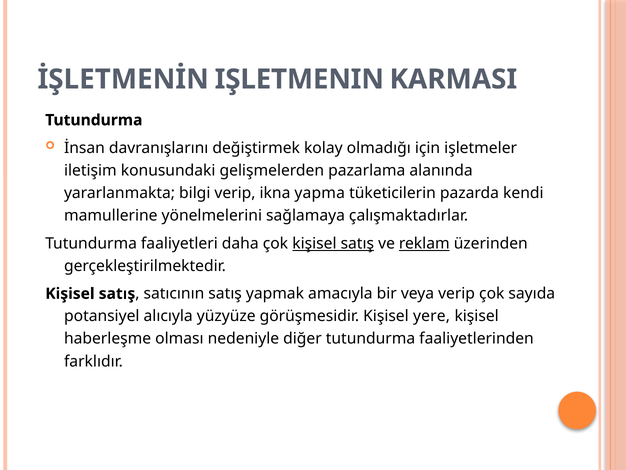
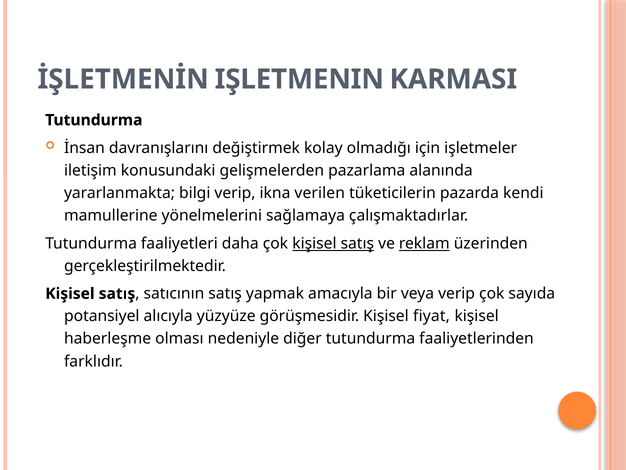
yapma: yapma -> verilen (320, 193)
yere: yere -> fiyat (432, 316)
